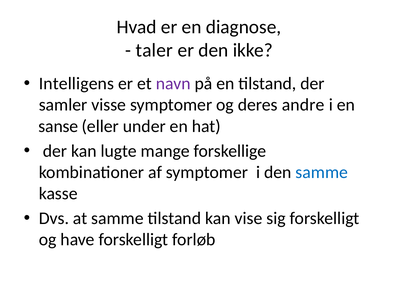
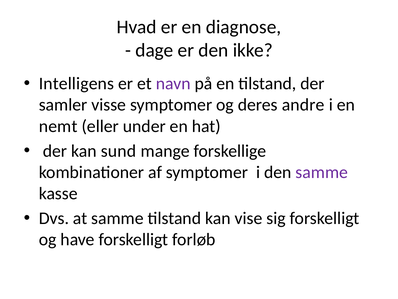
taler: taler -> dage (154, 50)
sanse: sanse -> nemt (58, 126)
lugte: lugte -> sund (119, 151)
samme colour: blue -> purple (322, 172)
